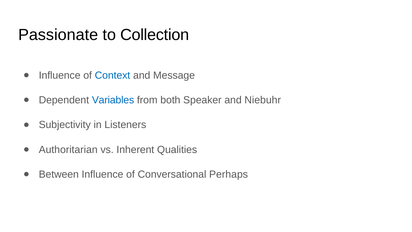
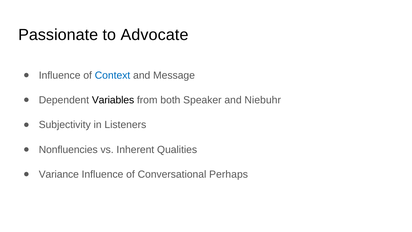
Collection: Collection -> Advocate (154, 35)
Variables colour: blue -> black (113, 100)
Authoritarian: Authoritarian -> Nonfluencies (68, 149)
Between: Between -> Variance (59, 174)
